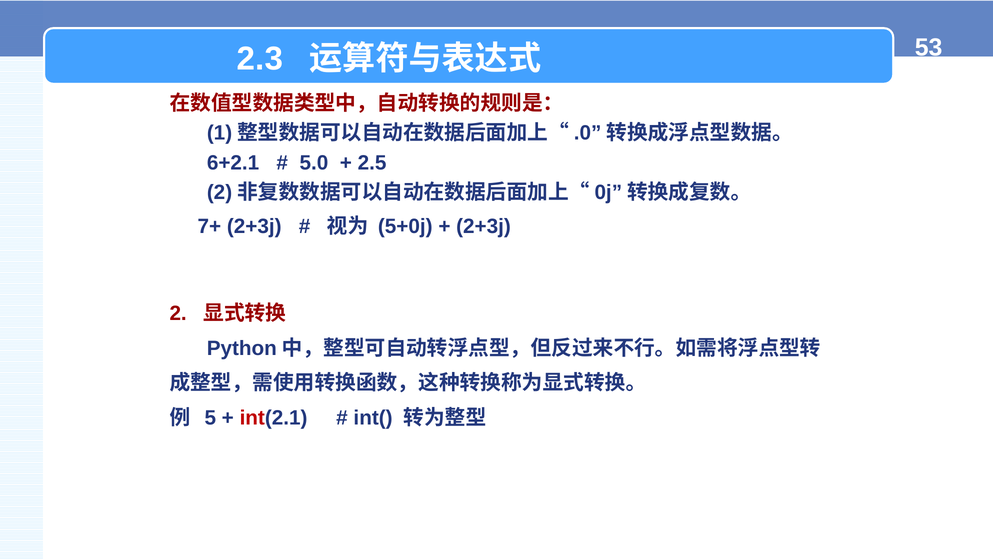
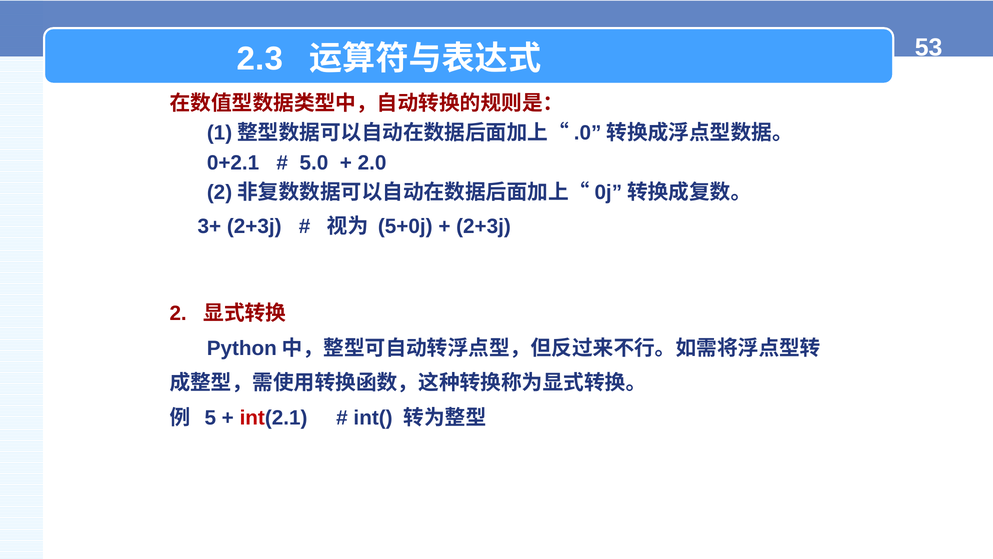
6+2.1: 6+2.1 -> 0+2.1 (233, 163)
2.5: 2.5 -> 2.0 (372, 163)
7+: 7+ -> 3+ (209, 226)
